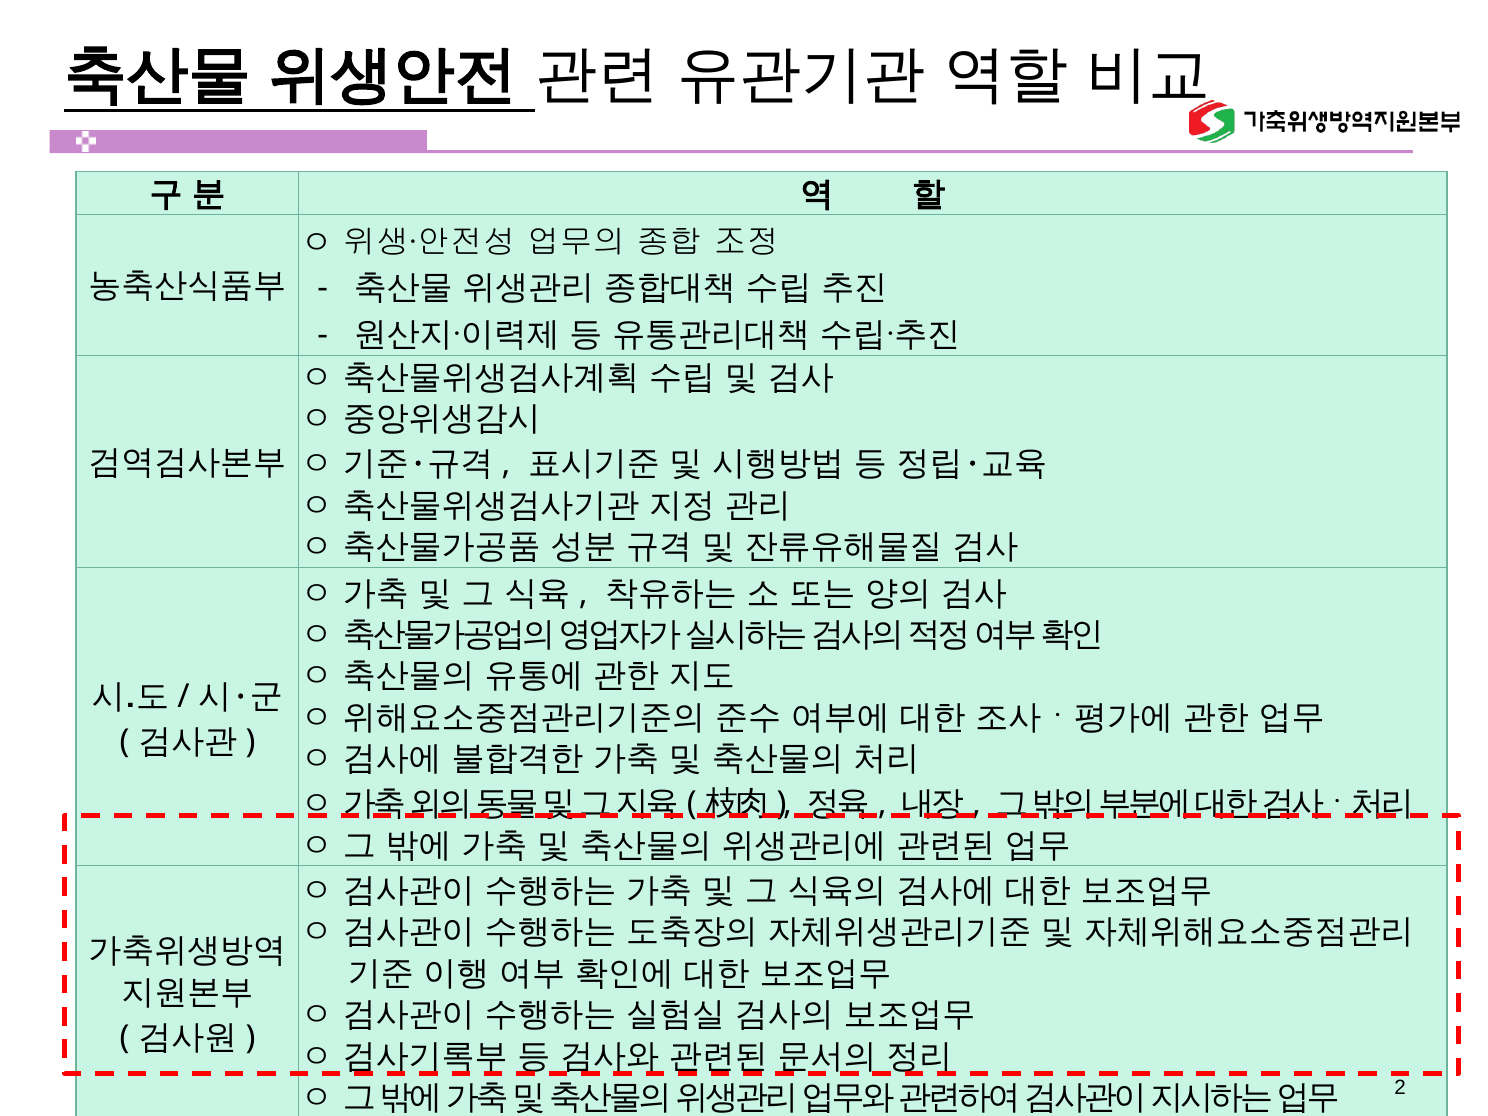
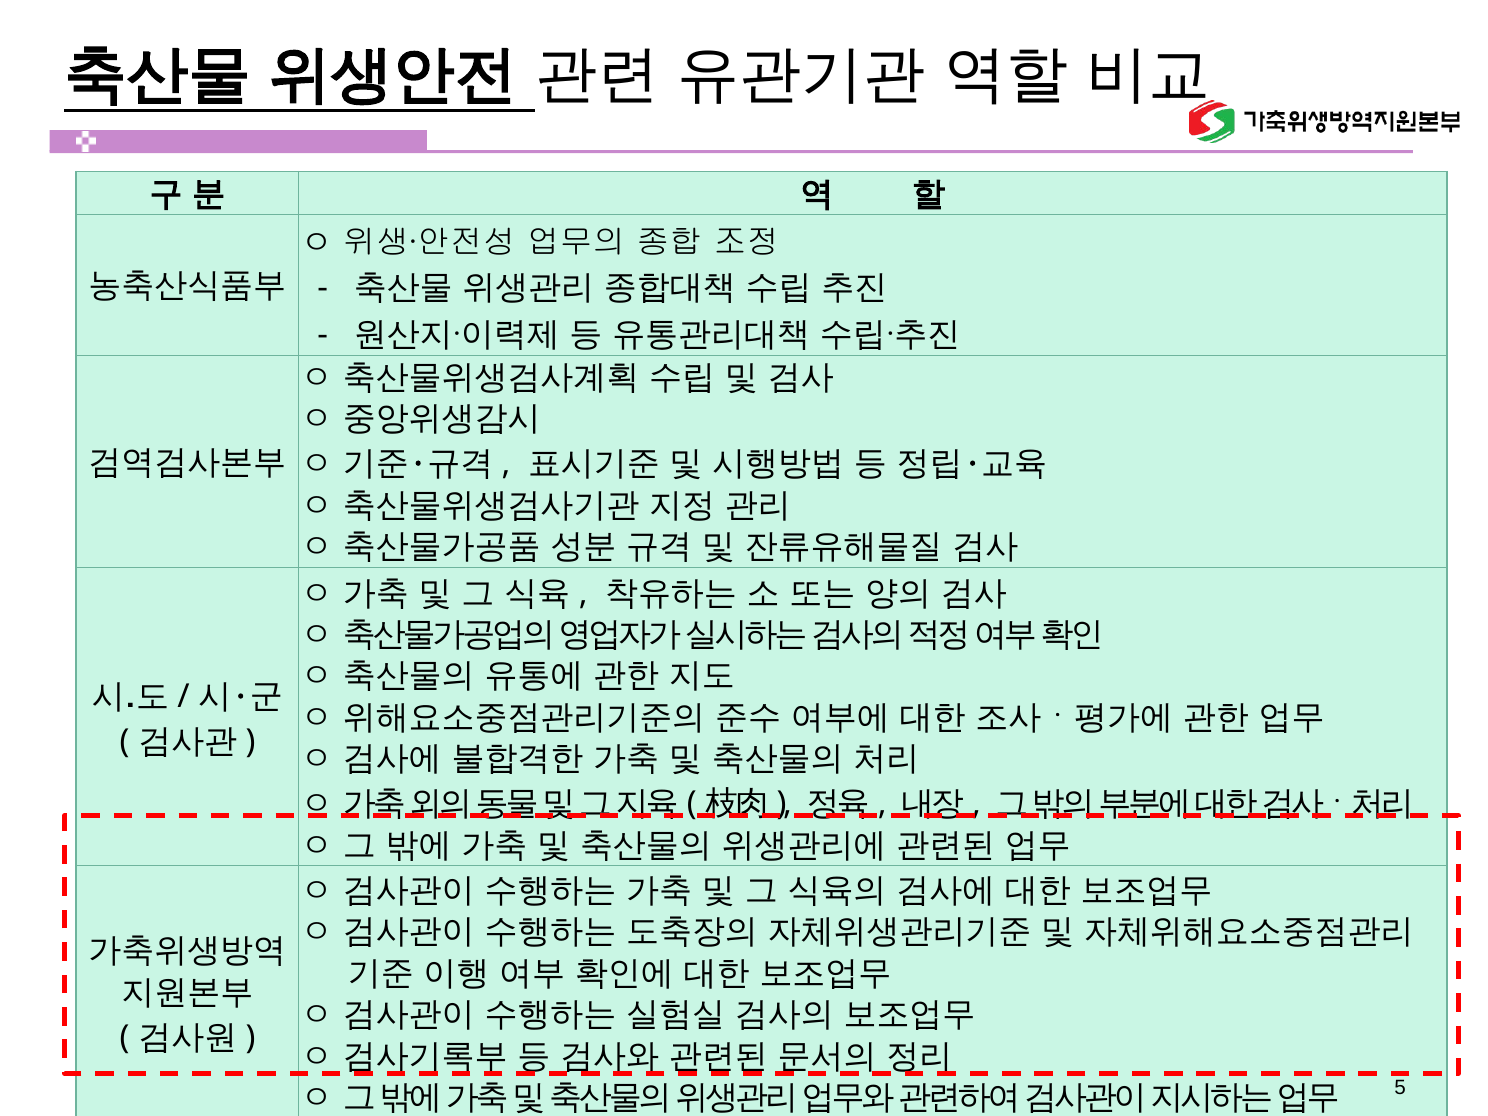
2: 2 -> 5 (1400, 1087)
